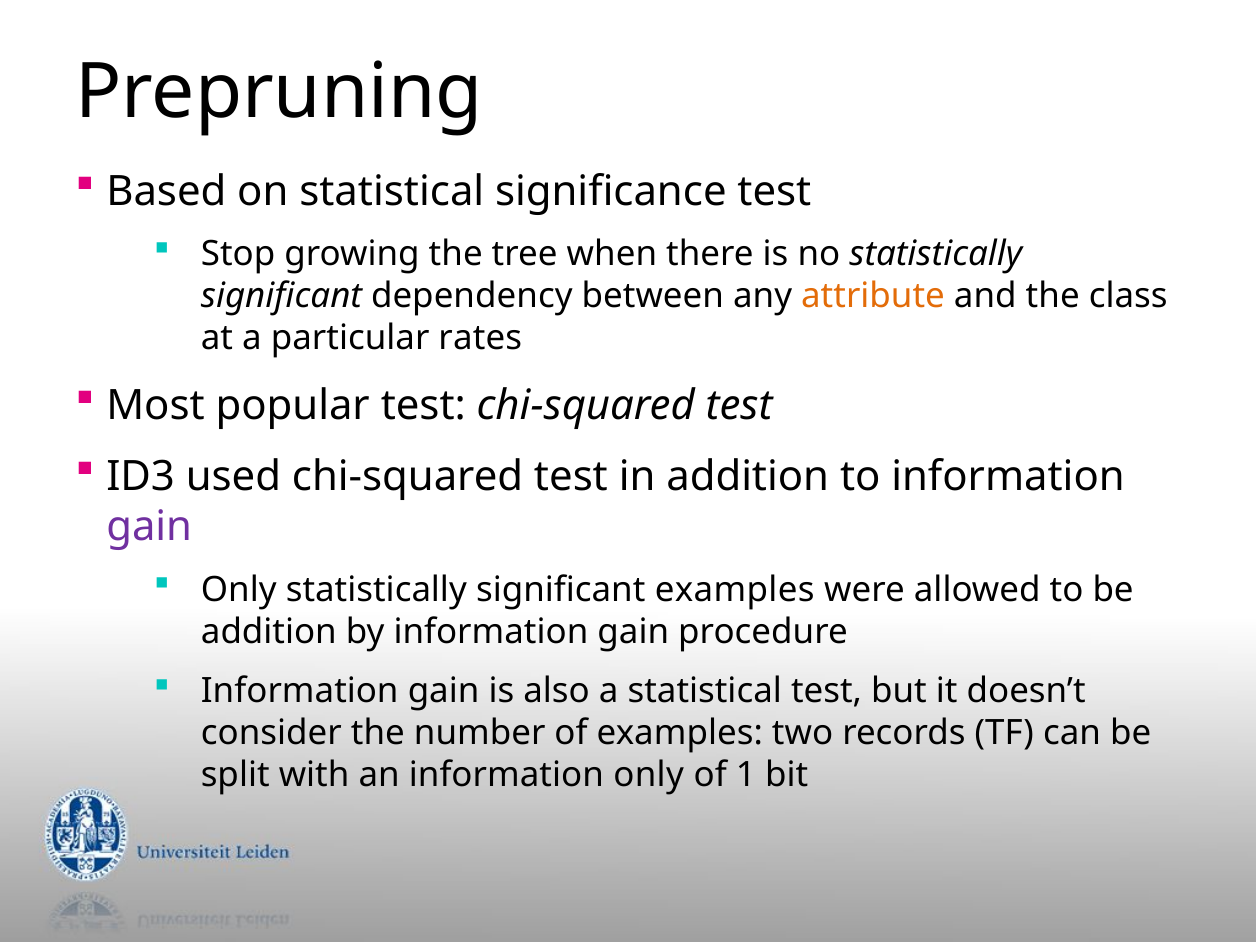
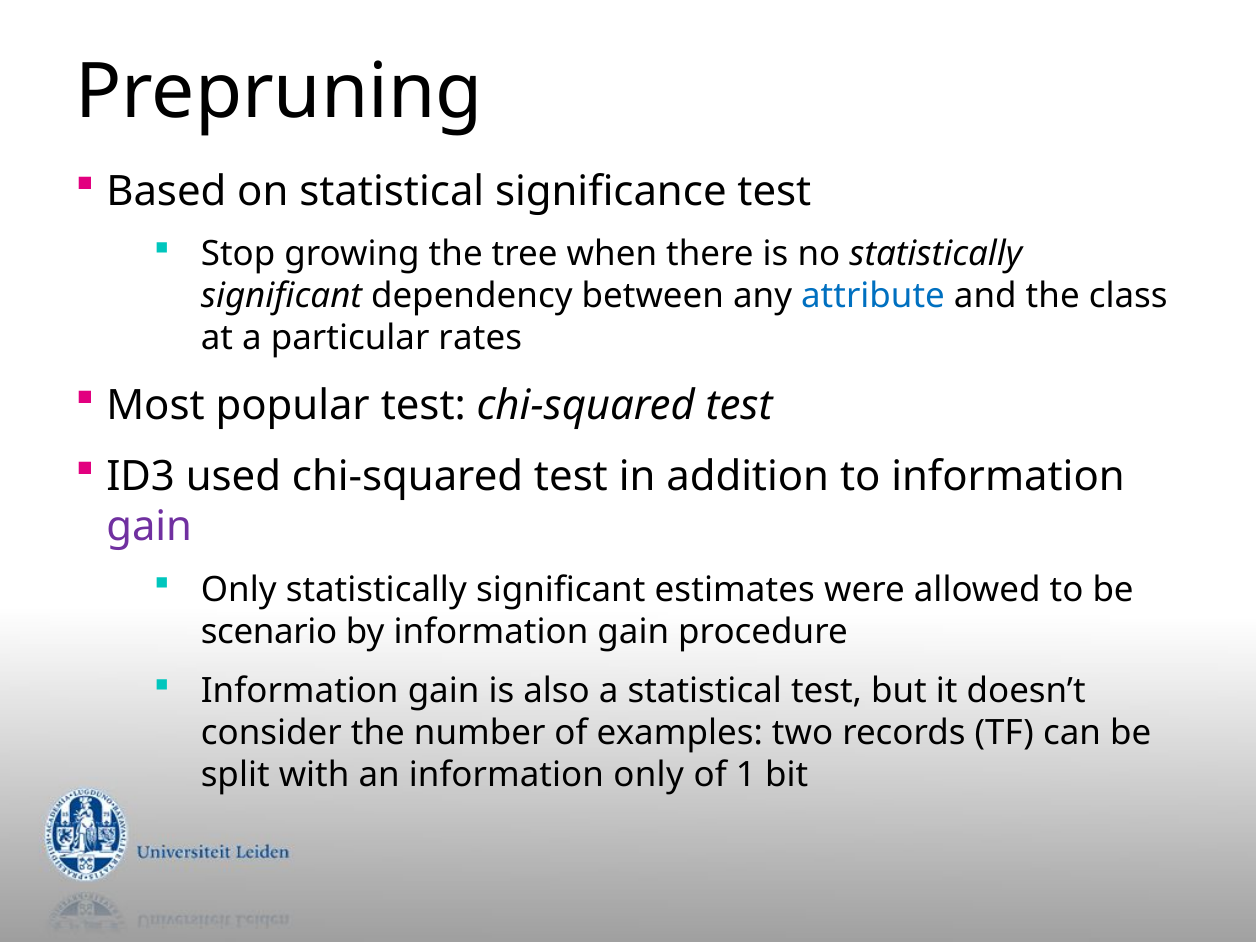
attribute colour: orange -> blue (873, 296)
significant examples: examples -> estimates (735, 590)
addition: addition -> scenario (269, 632)
